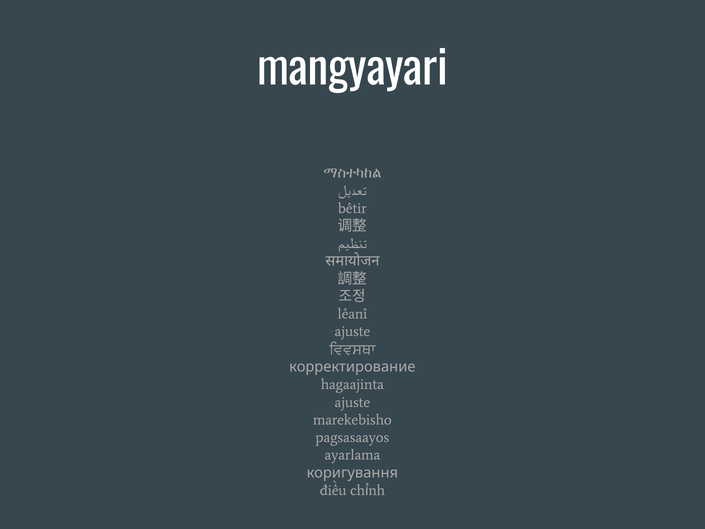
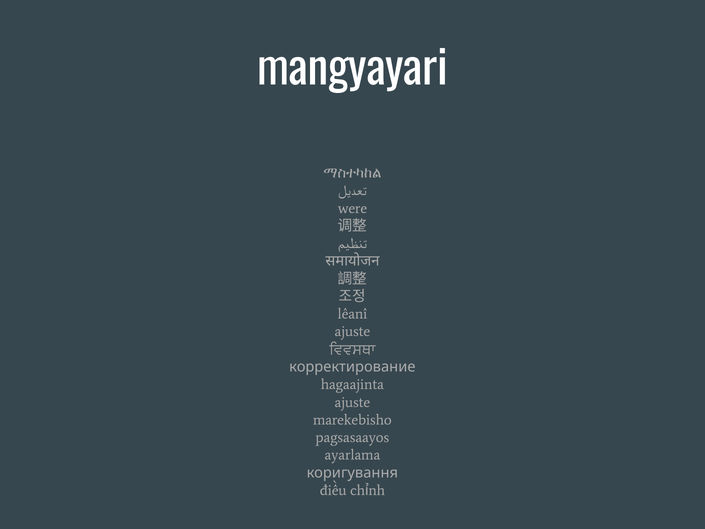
bêtir: bêtir -> were (353, 208)
